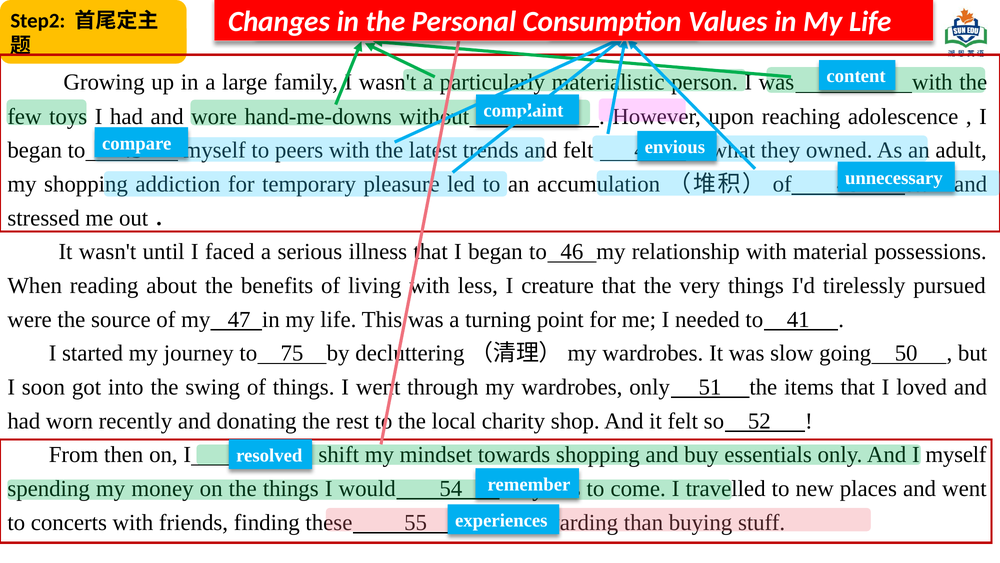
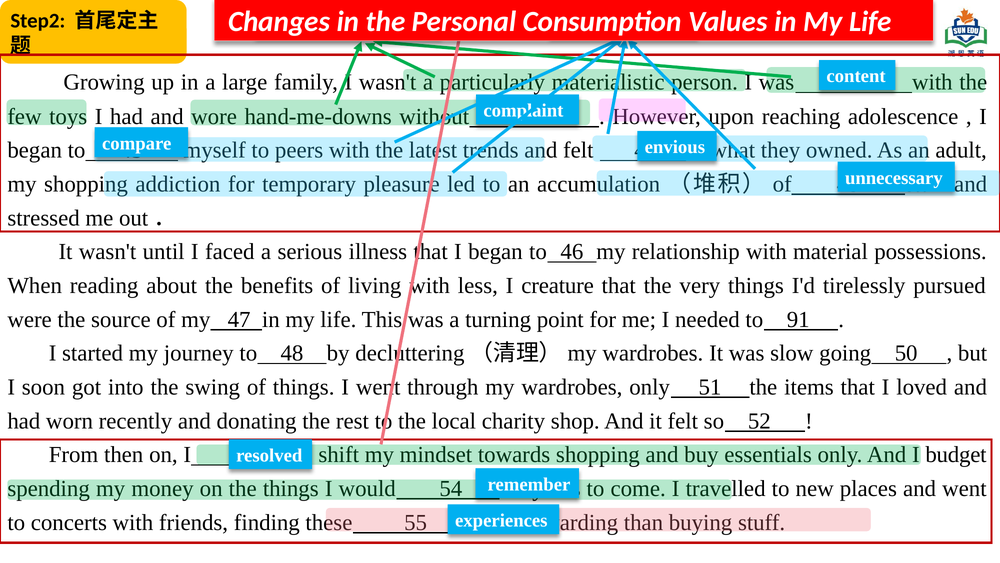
to 41: 41 -> 91 (798, 319)
75: 75 -> 48 (292, 353)
myself: myself -> budget (956, 454)
